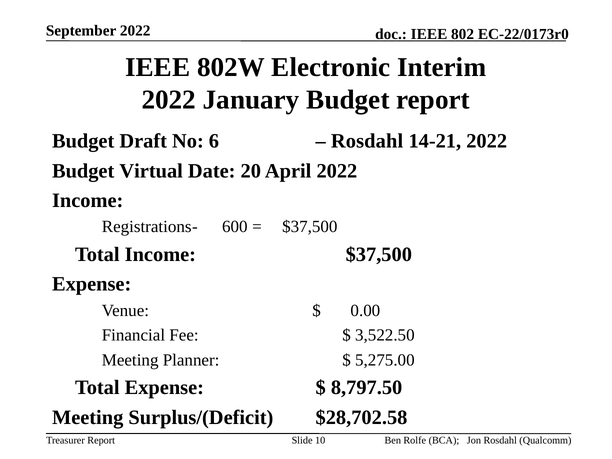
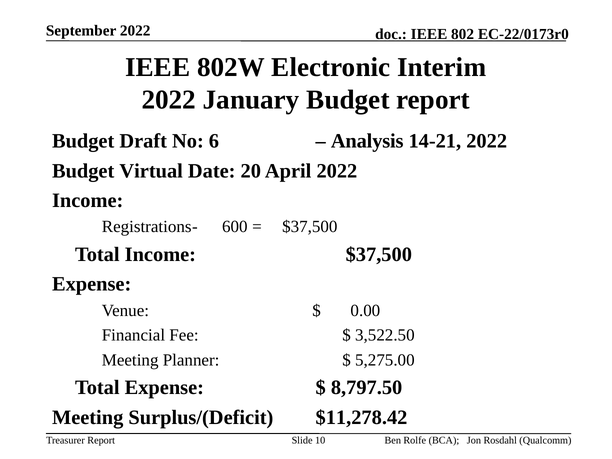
Rosdahl: Rosdahl -> Analysis (367, 141)
$28,702.58: $28,702.58 -> $11,278.42 (361, 417)
